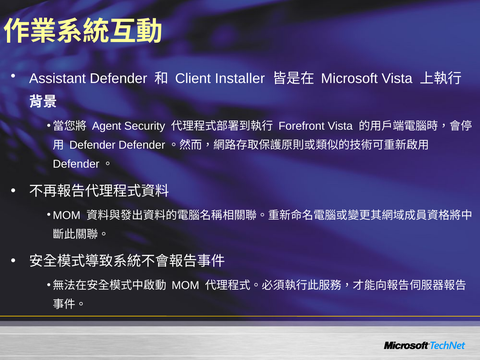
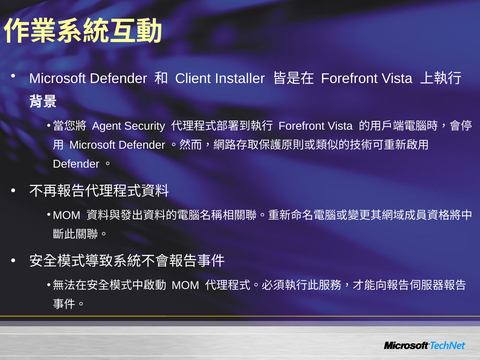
Assistant: Assistant -> Microsoft (58, 78)
Microsoft: Microsoft -> Forefront (349, 78)
Defender: Defender -> Microsoft (92, 145)
